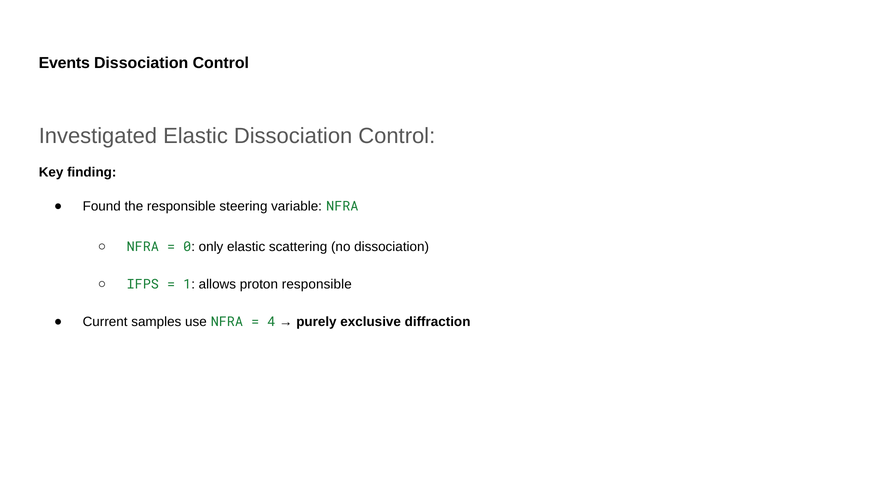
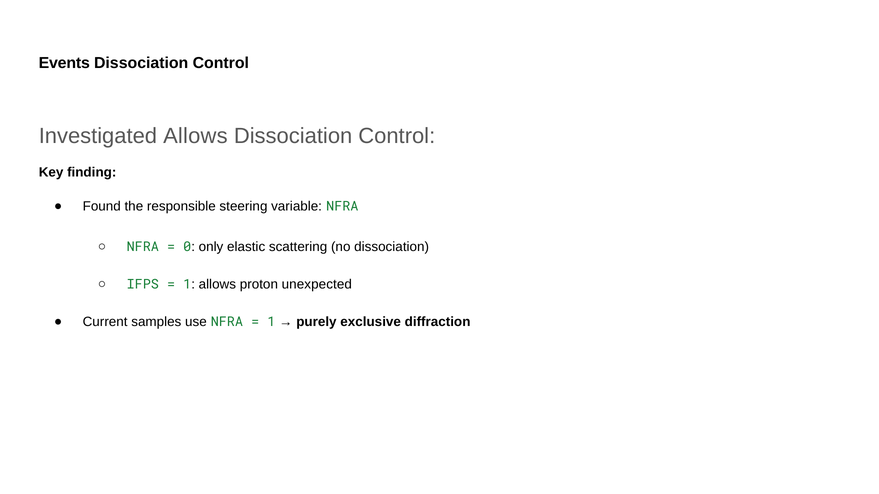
Investigated Elastic: Elastic -> Allows (195, 136)
proton responsible: responsible -> unexpected (317, 285)
4: 4 -> 1 (271, 322)
